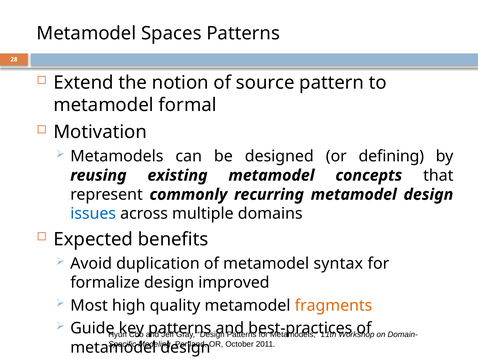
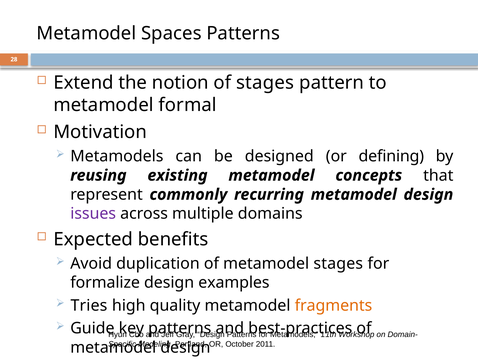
of source: source -> stages (265, 83)
issues colour: blue -> purple (93, 213)
metamodel syntax: syntax -> stages (338, 263)
improved: improved -> examples (234, 282)
Most: Most -> Tries (89, 305)
